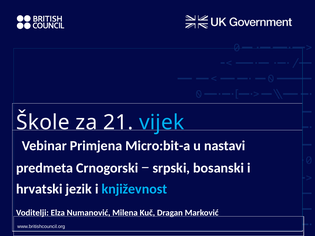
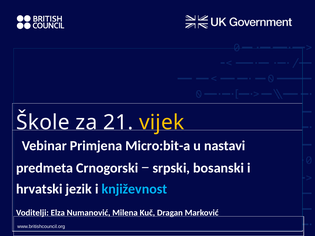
vijek colour: light blue -> yellow (162, 123)
